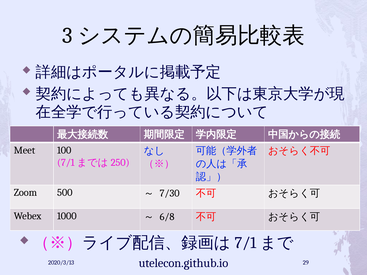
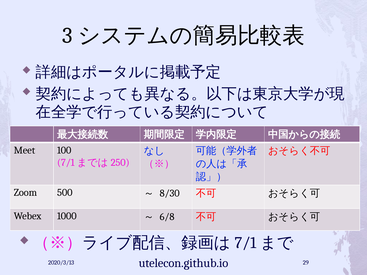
7/30: 7/30 -> 8/30 (170, 193)
